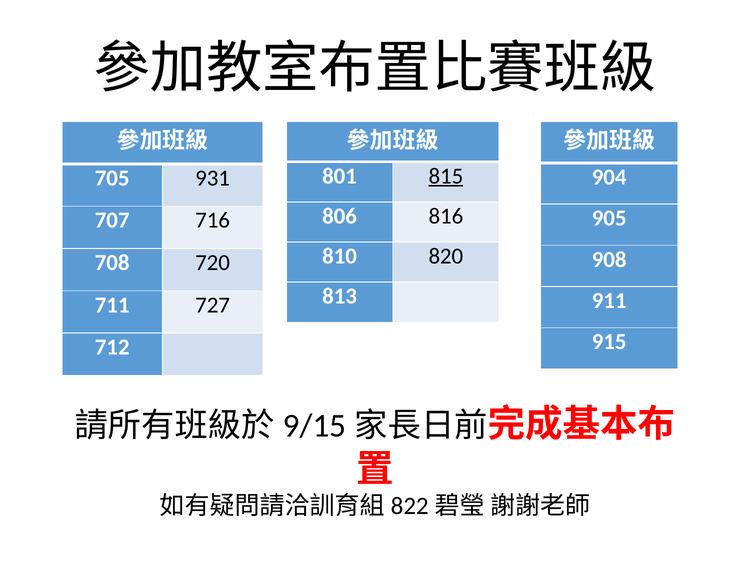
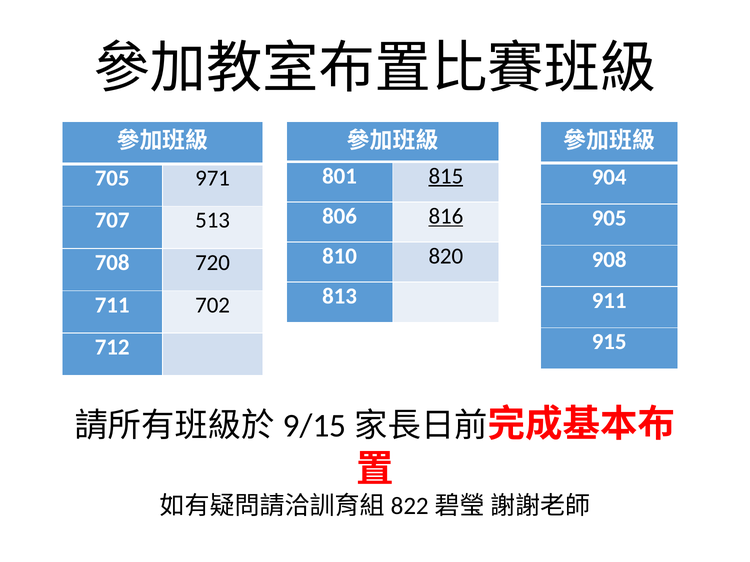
931: 931 -> 971 (213, 178)
816 underline: none -> present (446, 216)
716: 716 -> 513 (213, 221)
727: 727 -> 702 (213, 305)
